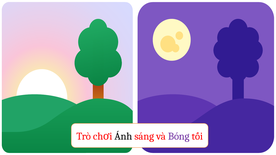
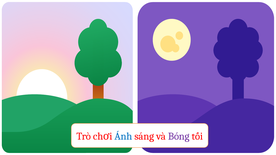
Ánh colour: black -> blue (123, 136)
